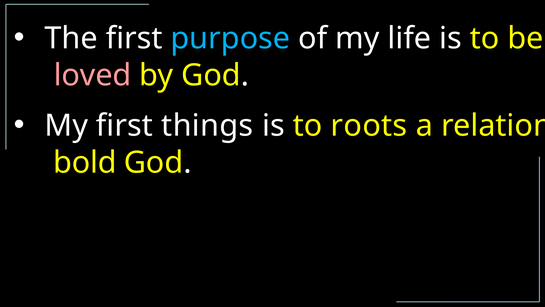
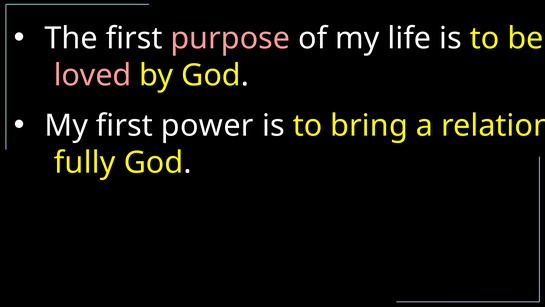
purpose colour: light blue -> pink (230, 38)
things: things -> power (207, 126)
roots: roots -> bring (369, 126)
bold: bold -> fully (85, 162)
